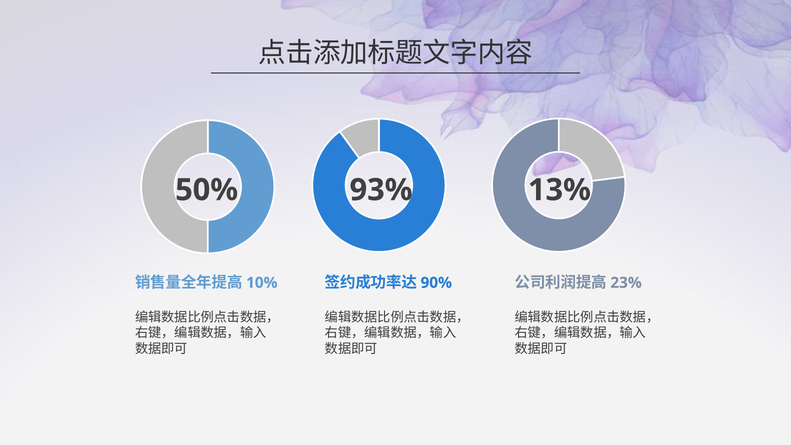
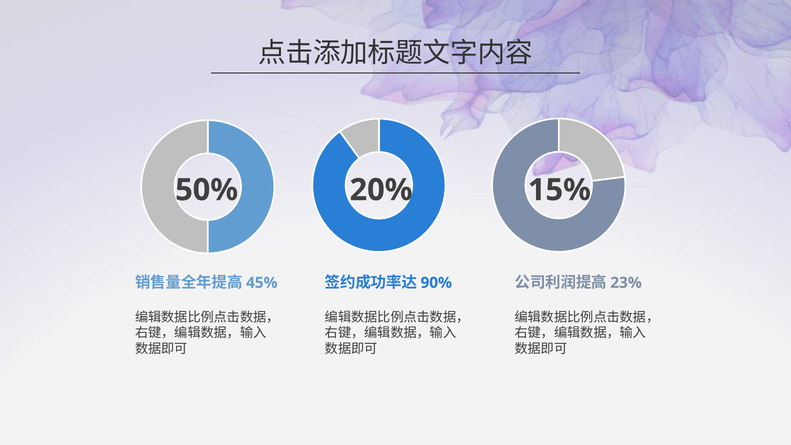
93%: 93% -> 20% (381, 190)
13%: 13% -> 15% (559, 190)
10%: 10% -> 45% (262, 283)
